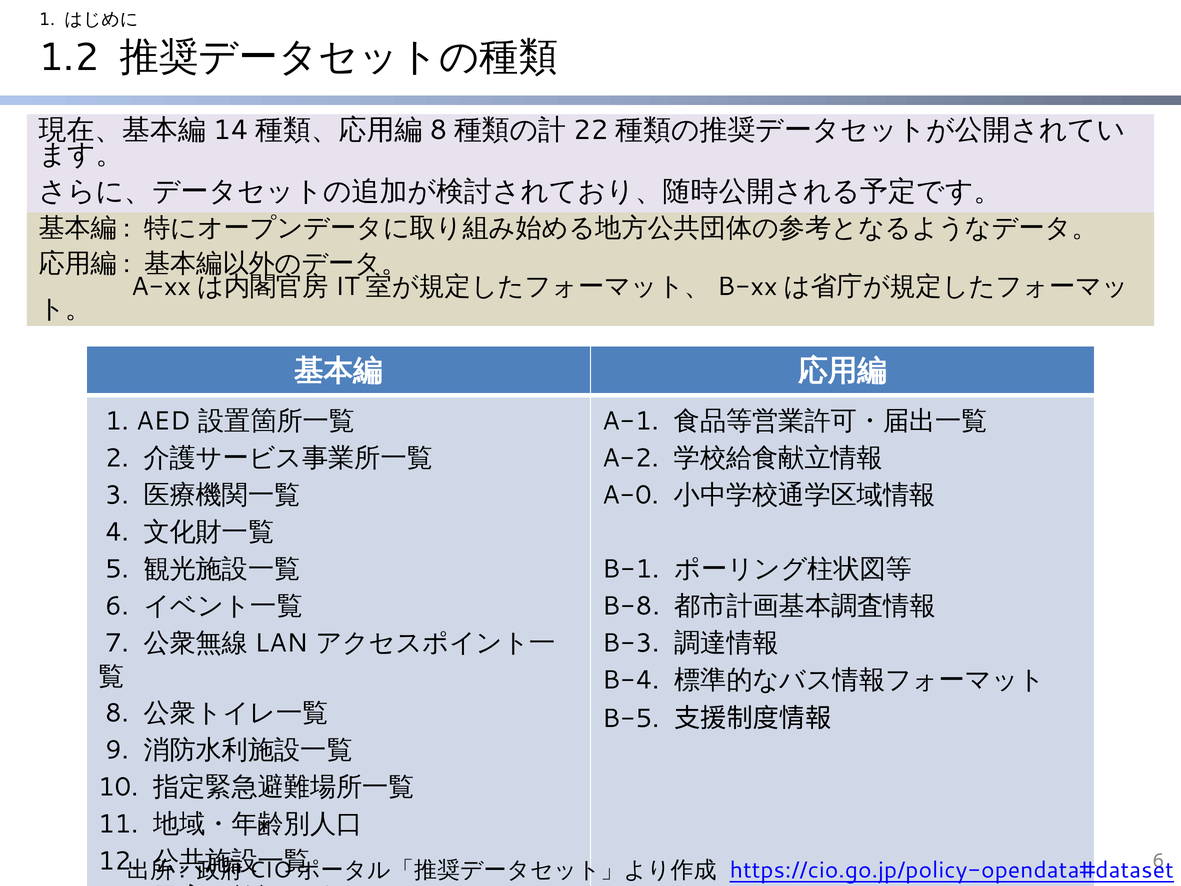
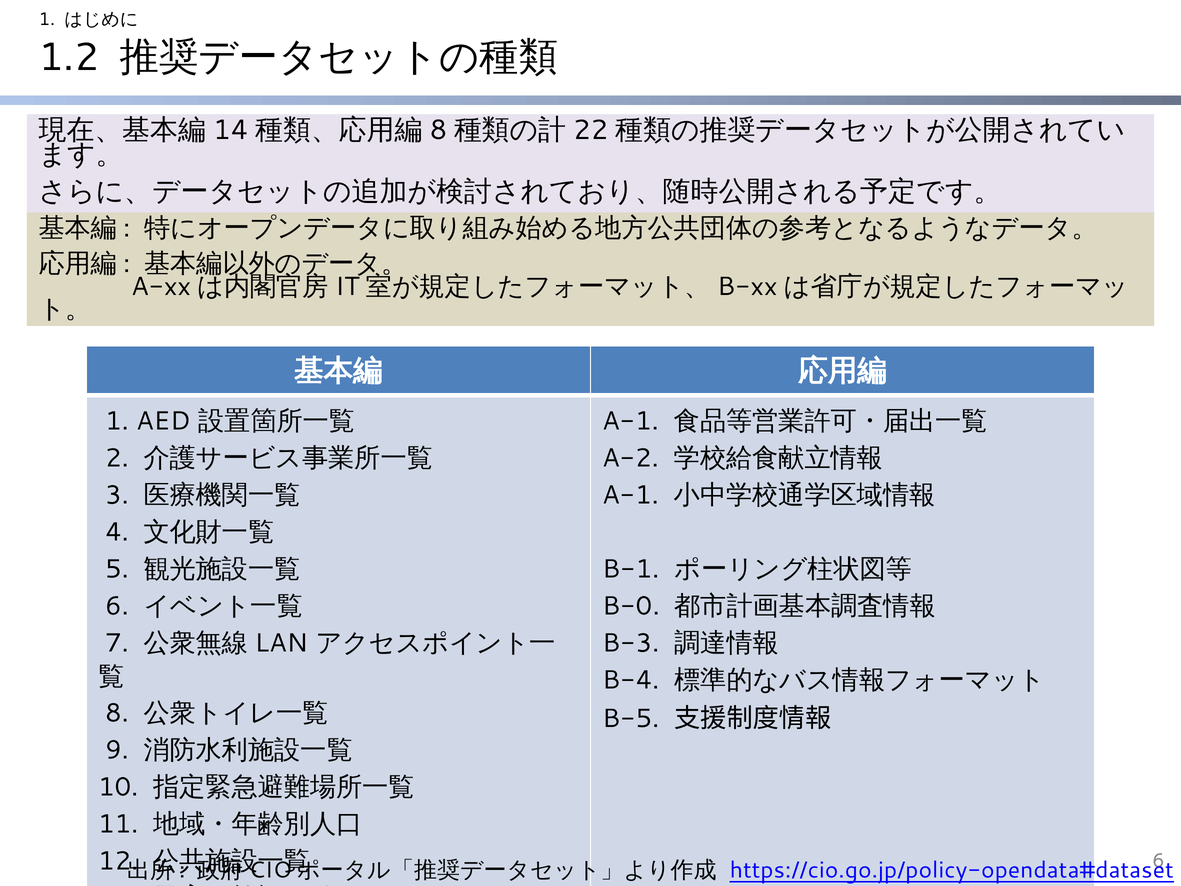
A-0: A-0 -> A-1 (631, 495)
B-8: B-8 -> B-0 (631, 606)
